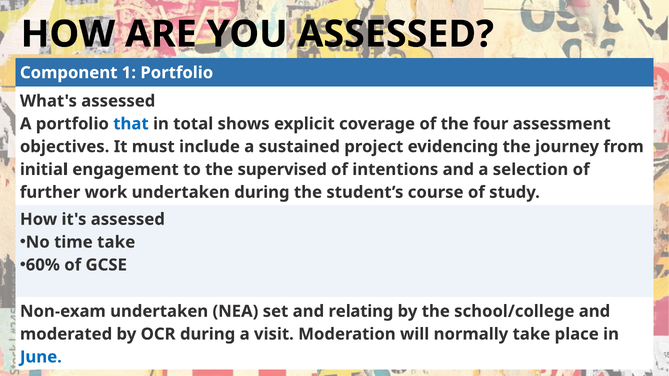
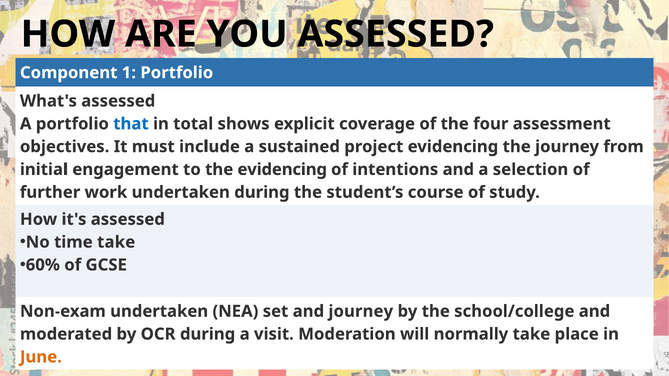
the supervised: supervised -> evidencing (282, 170)
and relating: relating -> journey (361, 312)
June colour: blue -> orange (41, 357)
